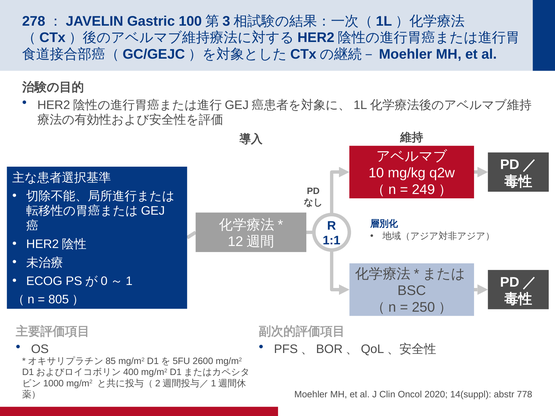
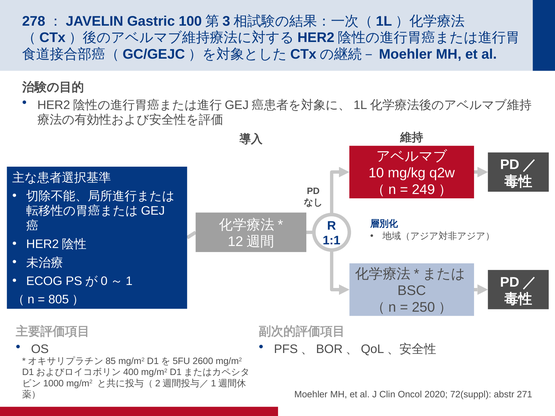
14(suppl: 14(suppl -> 72(suppl (471, 395)
778: 778 -> 271 (525, 395)
